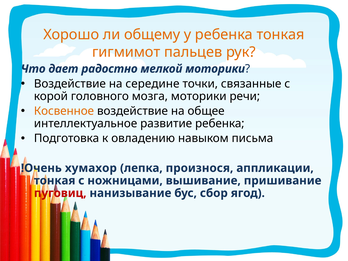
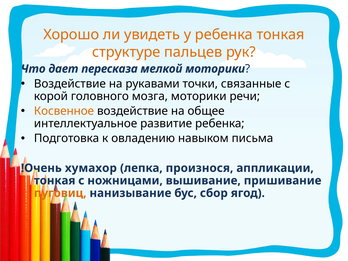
общему: общему -> увидеть (152, 35)
гигмимот: гигмимот -> структуре (126, 52)
радостно: радостно -> пересказа (110, 69)
середине: середине -> рукавами (153, 84)
пуговиц colour: red -> orange (60, 193)
